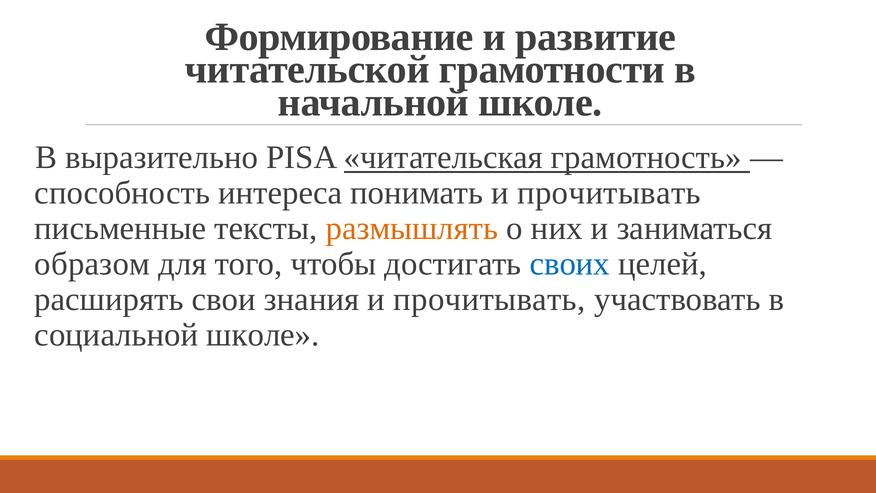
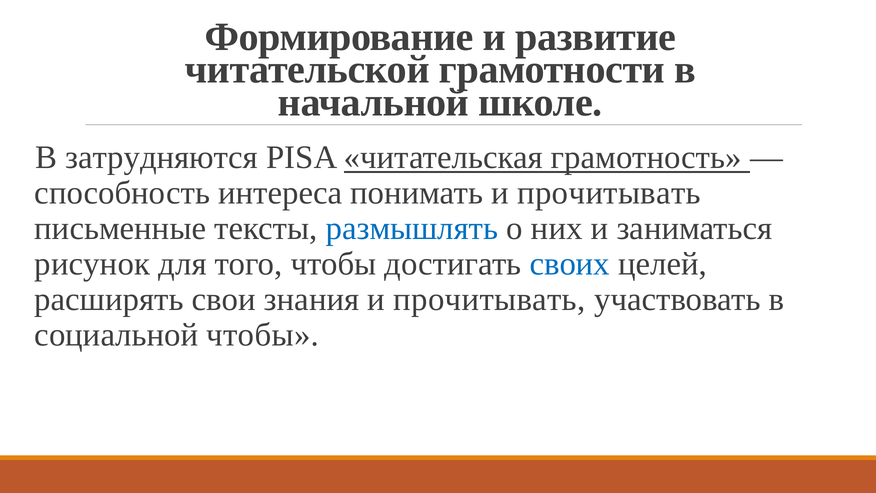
выразительно: выразительно -> затрудняются (162, 157)
размышлять colour: orange -> blue (412, 228)
образом: образом -> рисунок (92, 264)
социальной школе: школе -> чтобы (263, 335)
